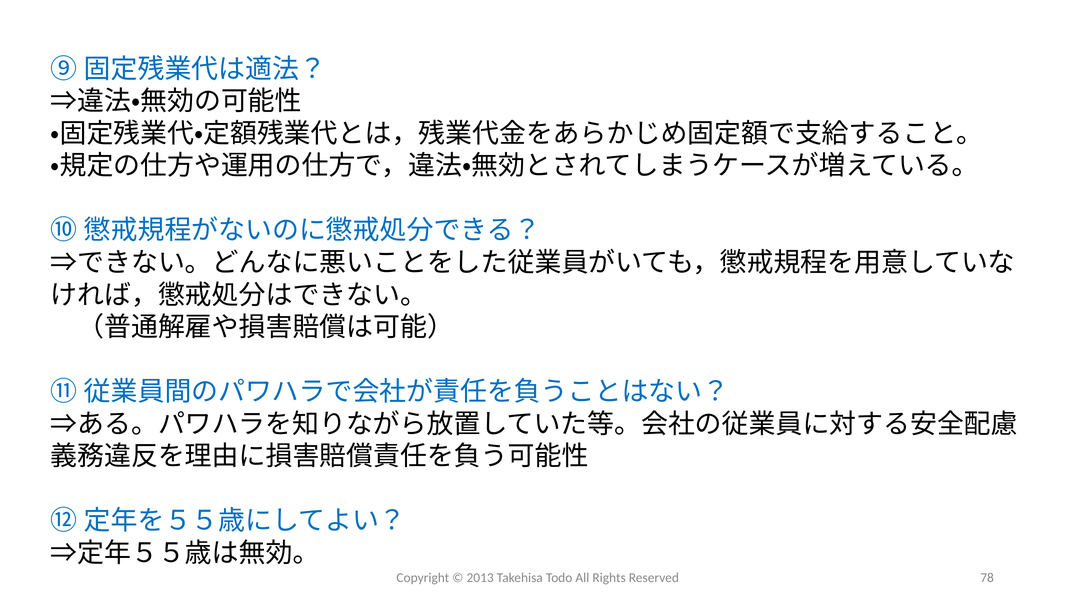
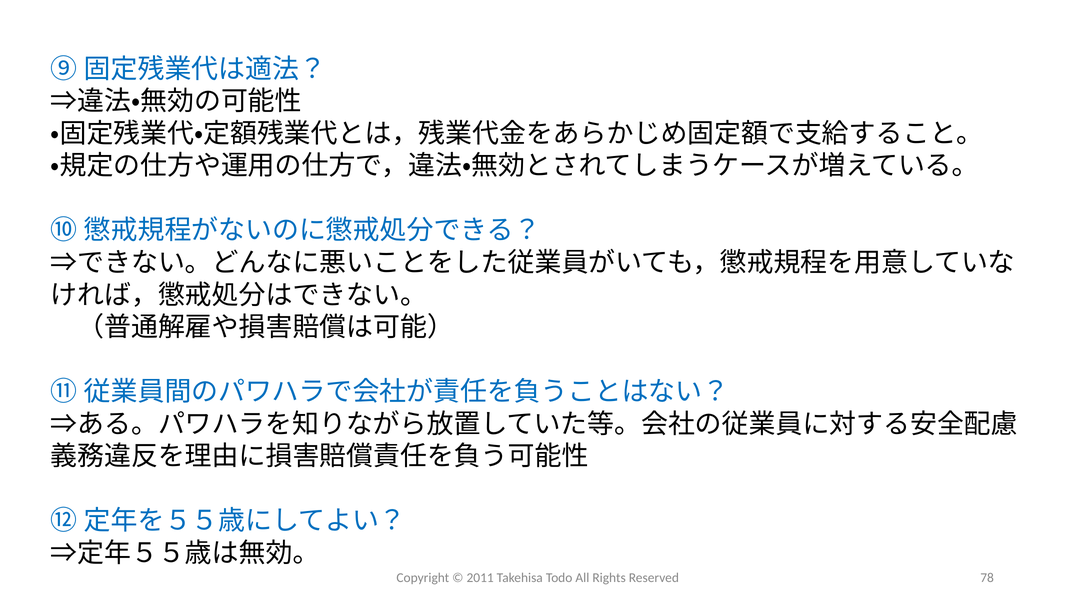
2013: 2013 -> 2011 (480, 578)
